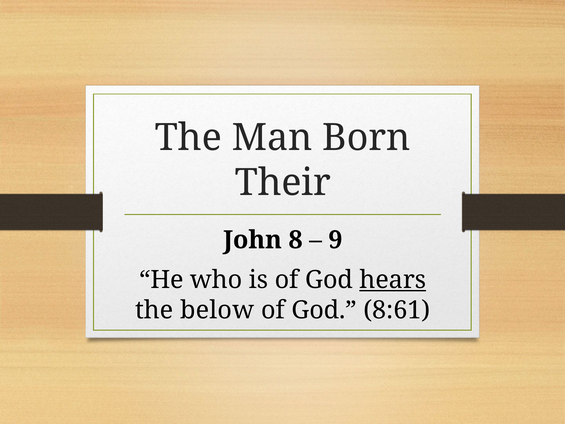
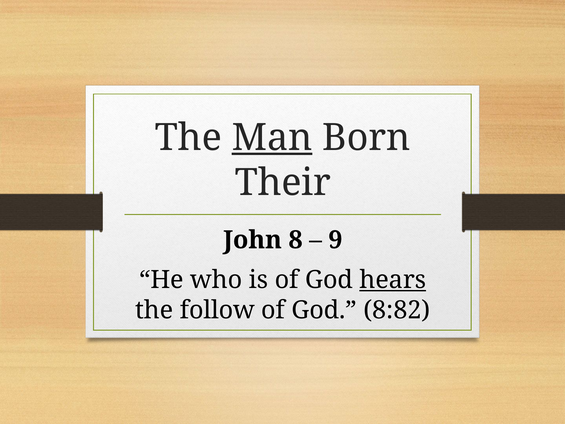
Man underline: none -> present (272, 138)
below: below -> follow (217, 310)
8:61: 8:61 -> 8:82 (397, 310)
